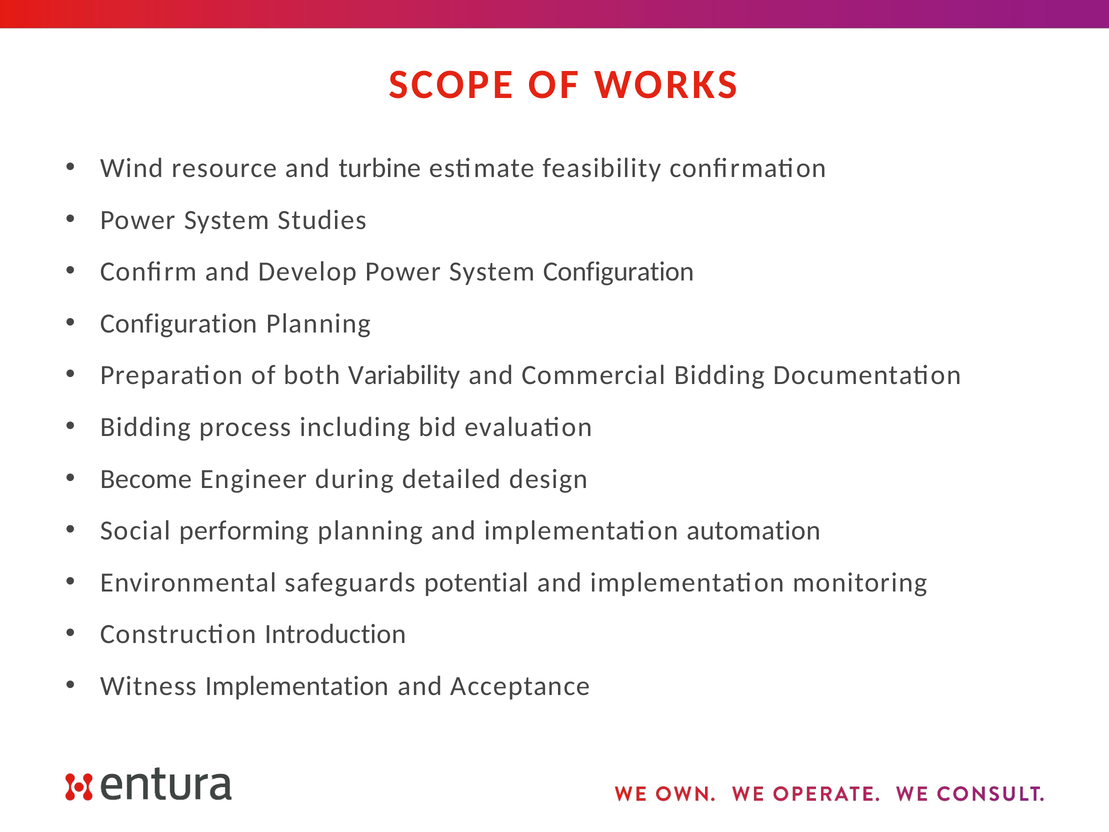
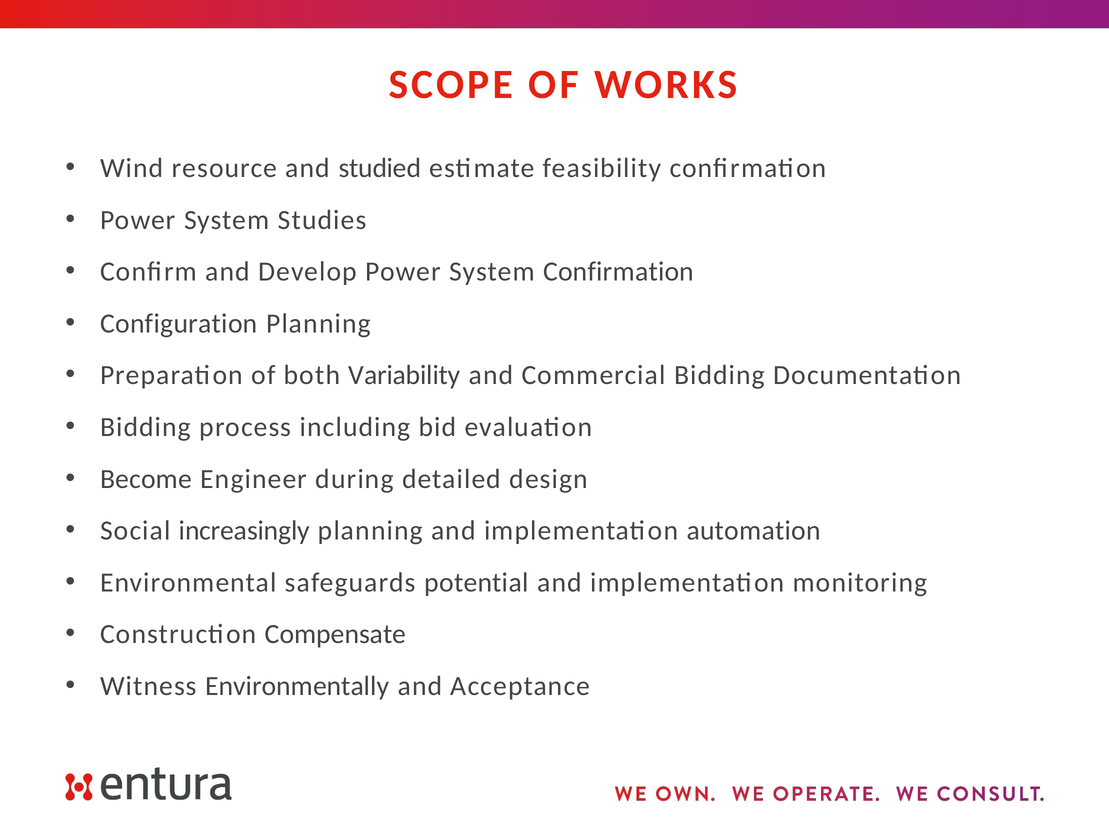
turbine: turbine -> studied (380, 168)
System Configuration: Configuration -> Confirmation (619, 272)
performing: performing -> increasingly (244, 531)
Introduction: Introduction -> Compensate (336, 634)
Witness Implementation: Implementation -> Environmentally (297, 686)
